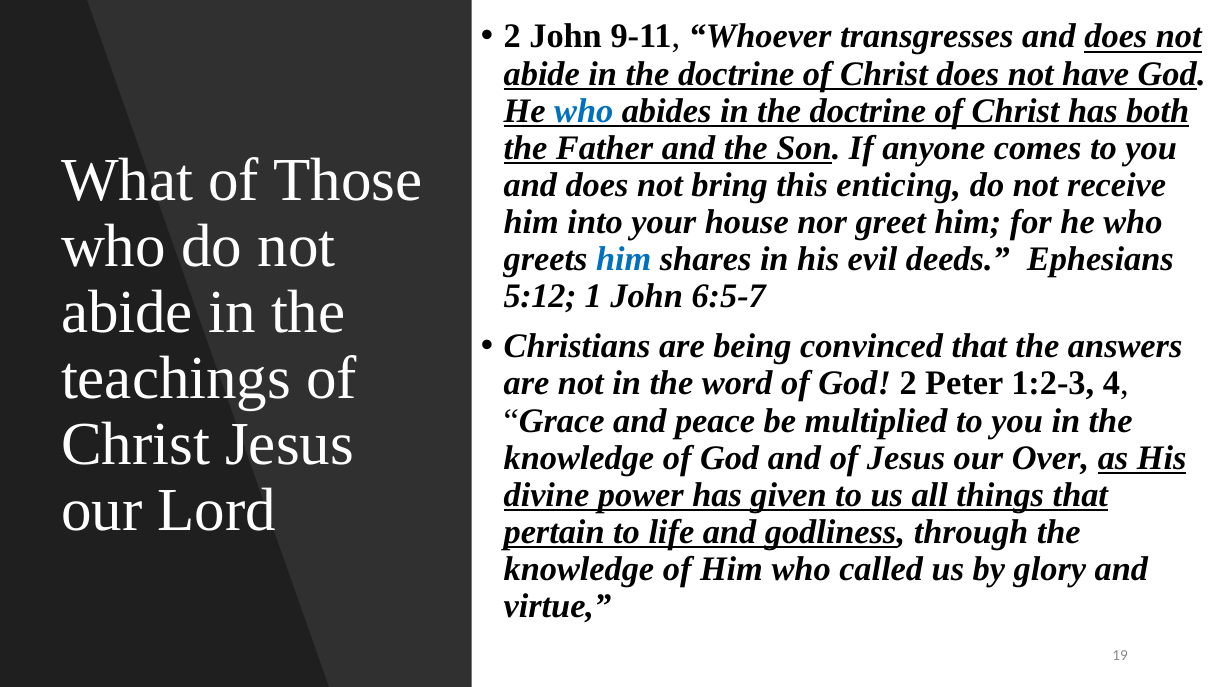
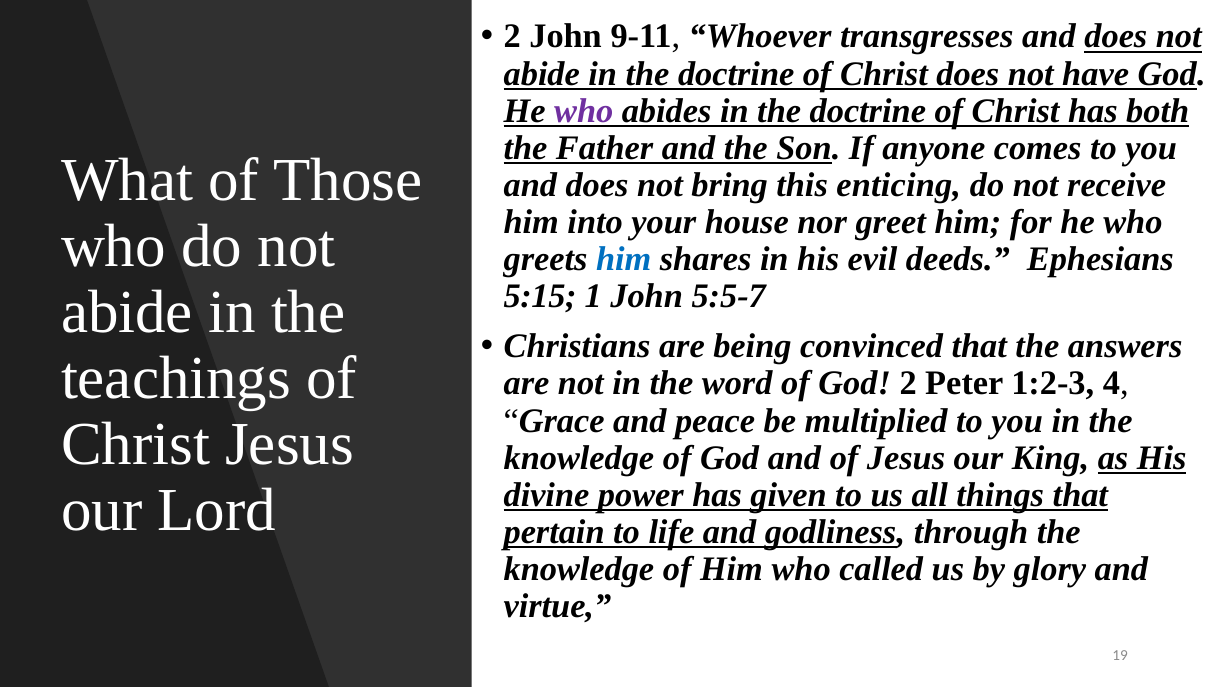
who colour: blue -> purple (584, 111)
5:12: 5:12 -> 5:15 (540, 297)
6:5-7: 6:5-7 -> 5:5-7 (729, 297)
Over: Over -> King (1051, 458)
